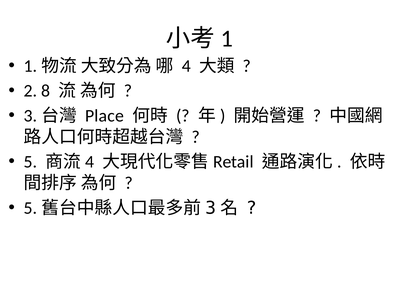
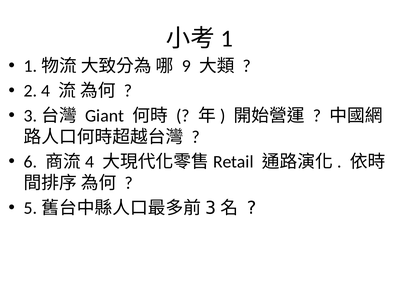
4: 4 -> 9 (186, 66)
8: 8 -> 4 (46, 91)
Place: Place -> Giant (105, 116)
5: 5 -> 6 (30, 162)
